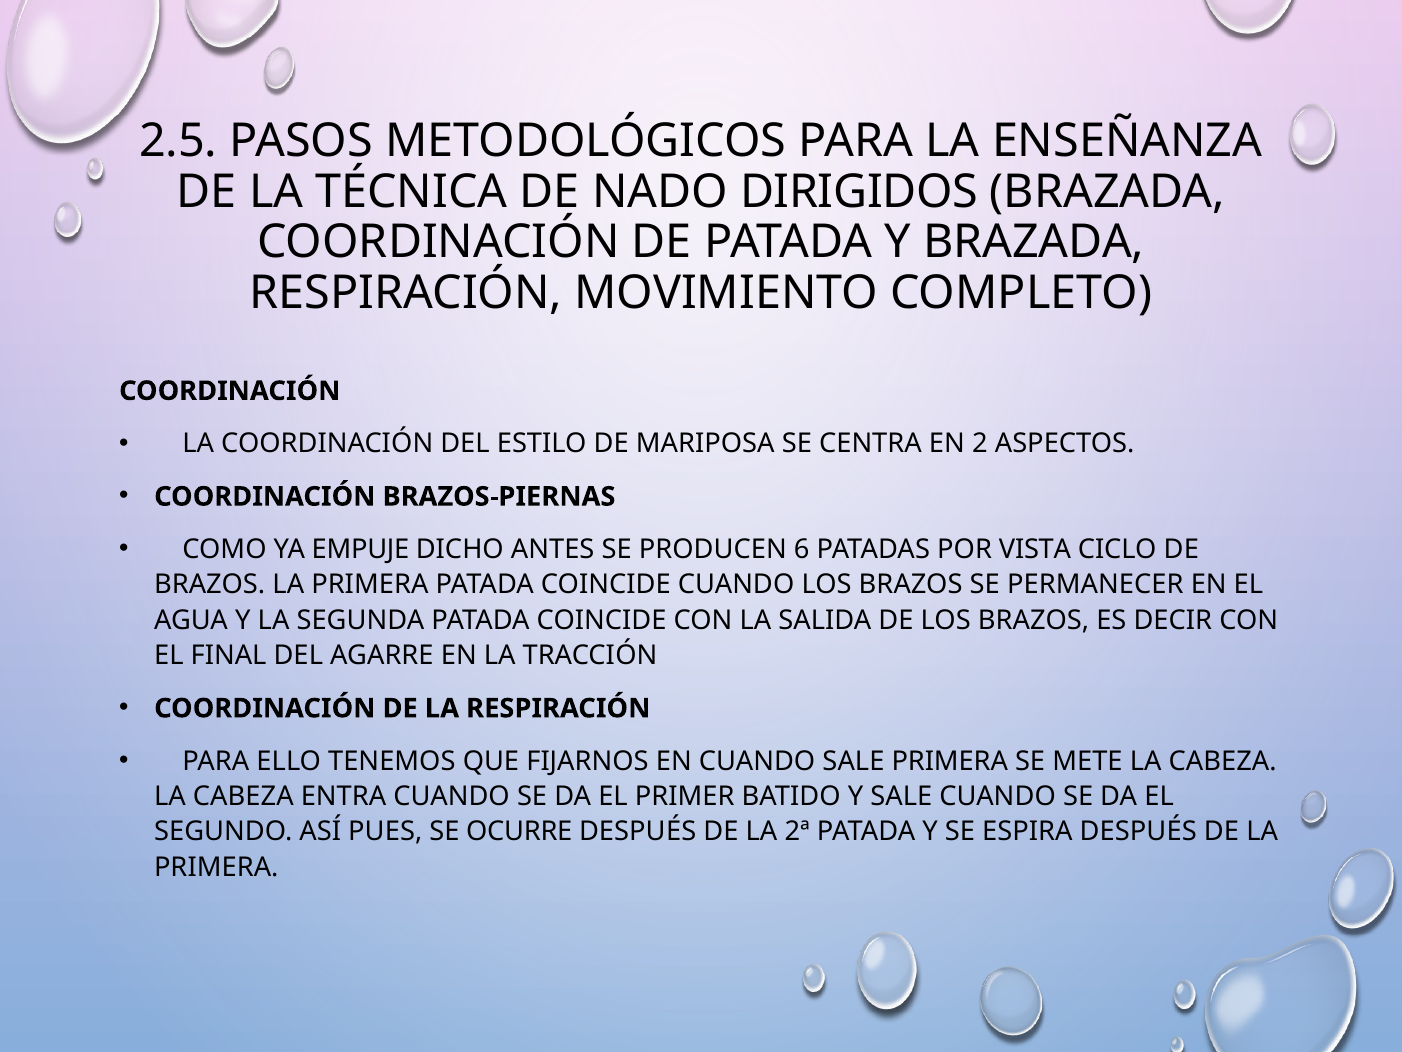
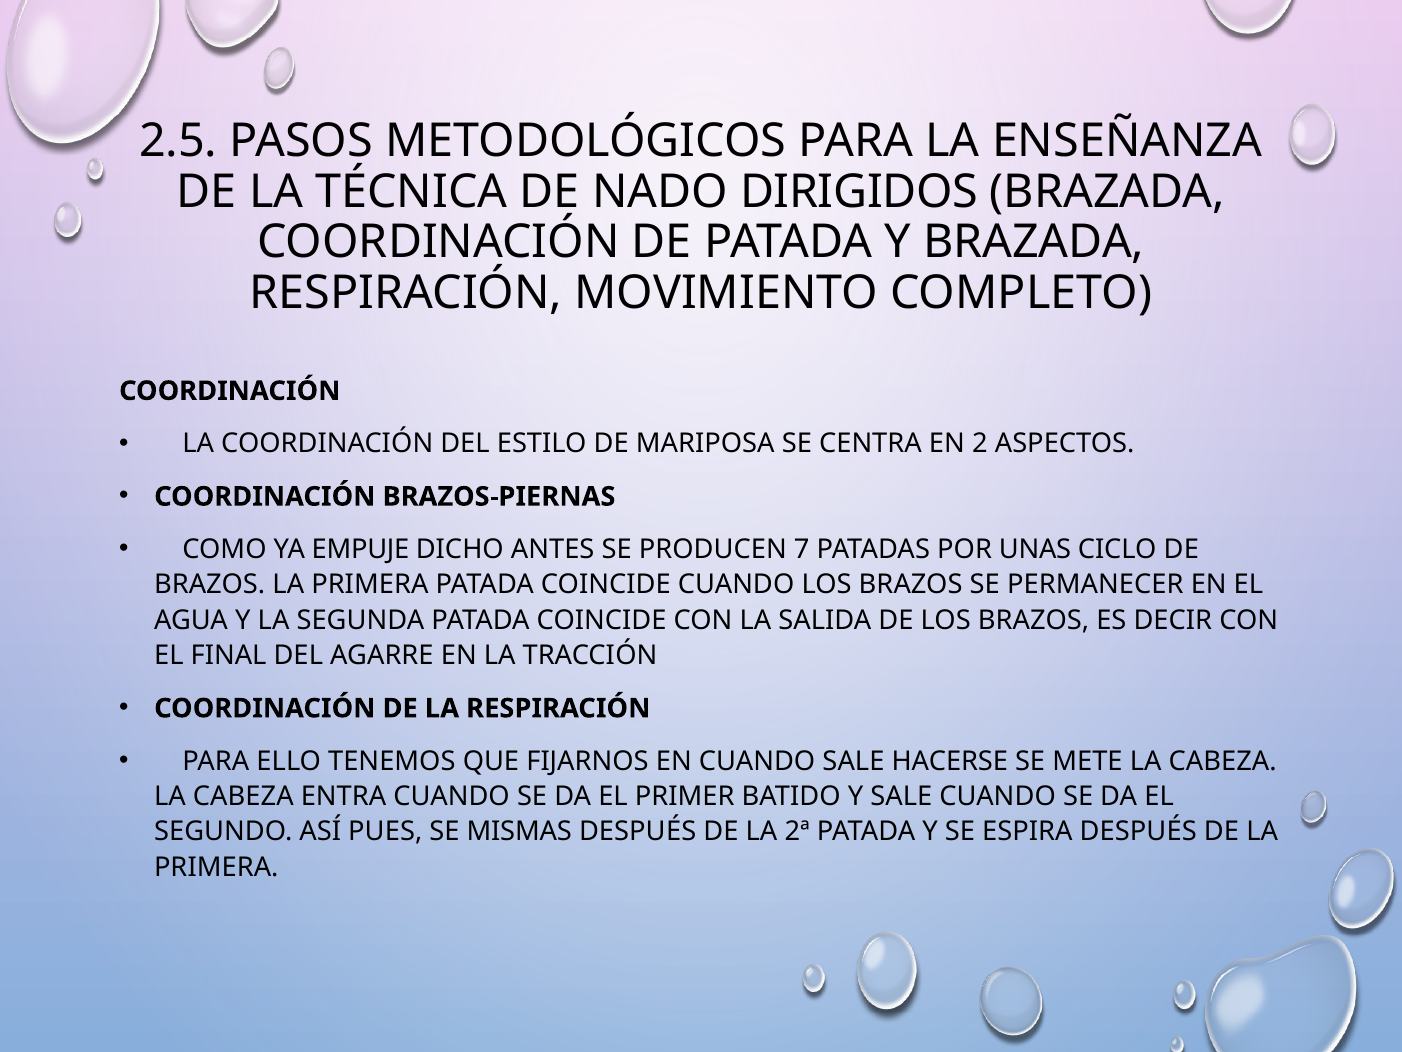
6: 6 -> 7 (802, 549)
VISTA: VISTA -> UNAS (1035, 549)
SALE PRIMERA: PRIMERA -> HACERSE (950, 761)
OCURRE: OCURRE -> MISMAS (519, 832)
